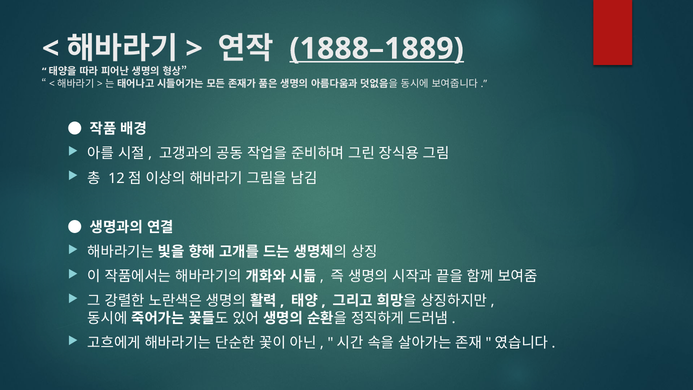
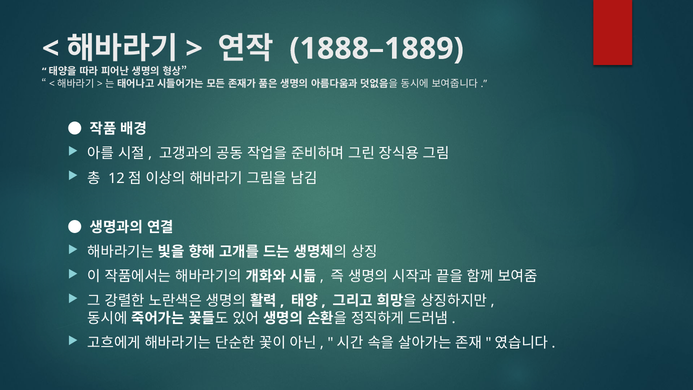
1888–1889 underline: present -> none (377, 49)
